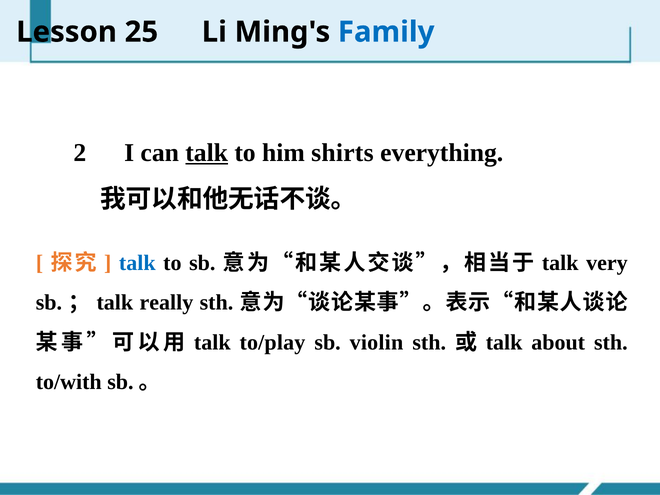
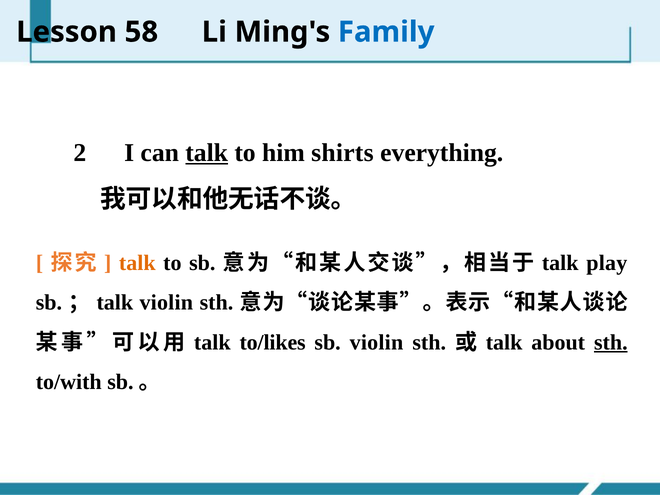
25: 25 -> 58 (141, 32)
talk colour: blue -> orange (137, 263)
very: very -> play (607, 263)
talk really: really -> violin (166, 303)
to/play: to/play -> to/likes (273, 342)
sth underline: none -> present (611, 342)
